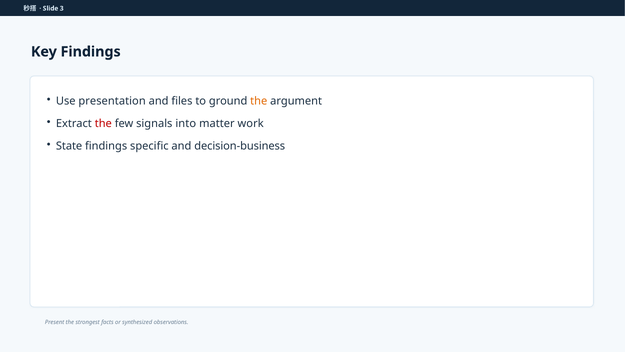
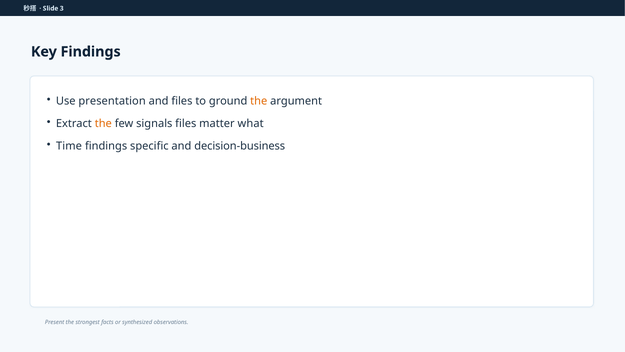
the colour: red -> orange (103, 124)
signals into: into -> files (186, 124)
work: work -> what (251, 124)
State: State -> Time (69, 146)
